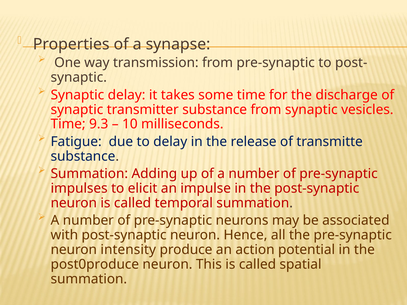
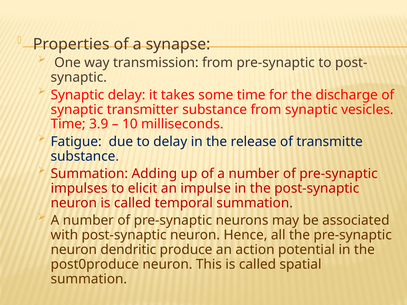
9.3: 9.3 -> 3.9 (99, 124)
intensity: intensity -> dendritic (128, 250)
